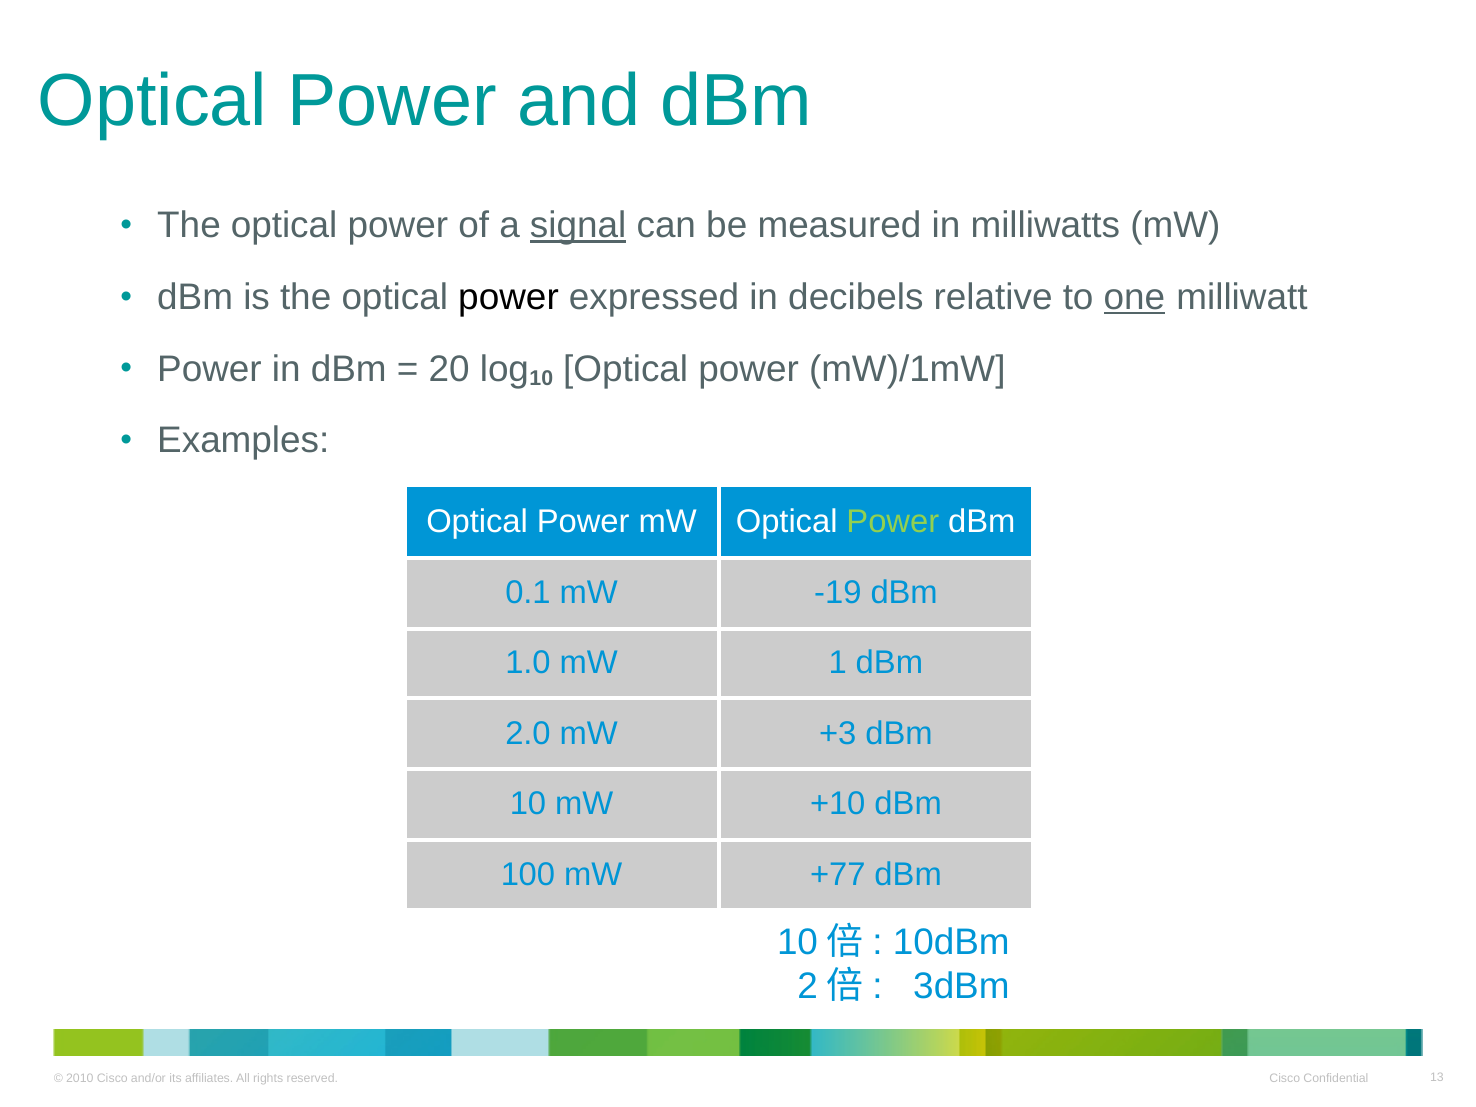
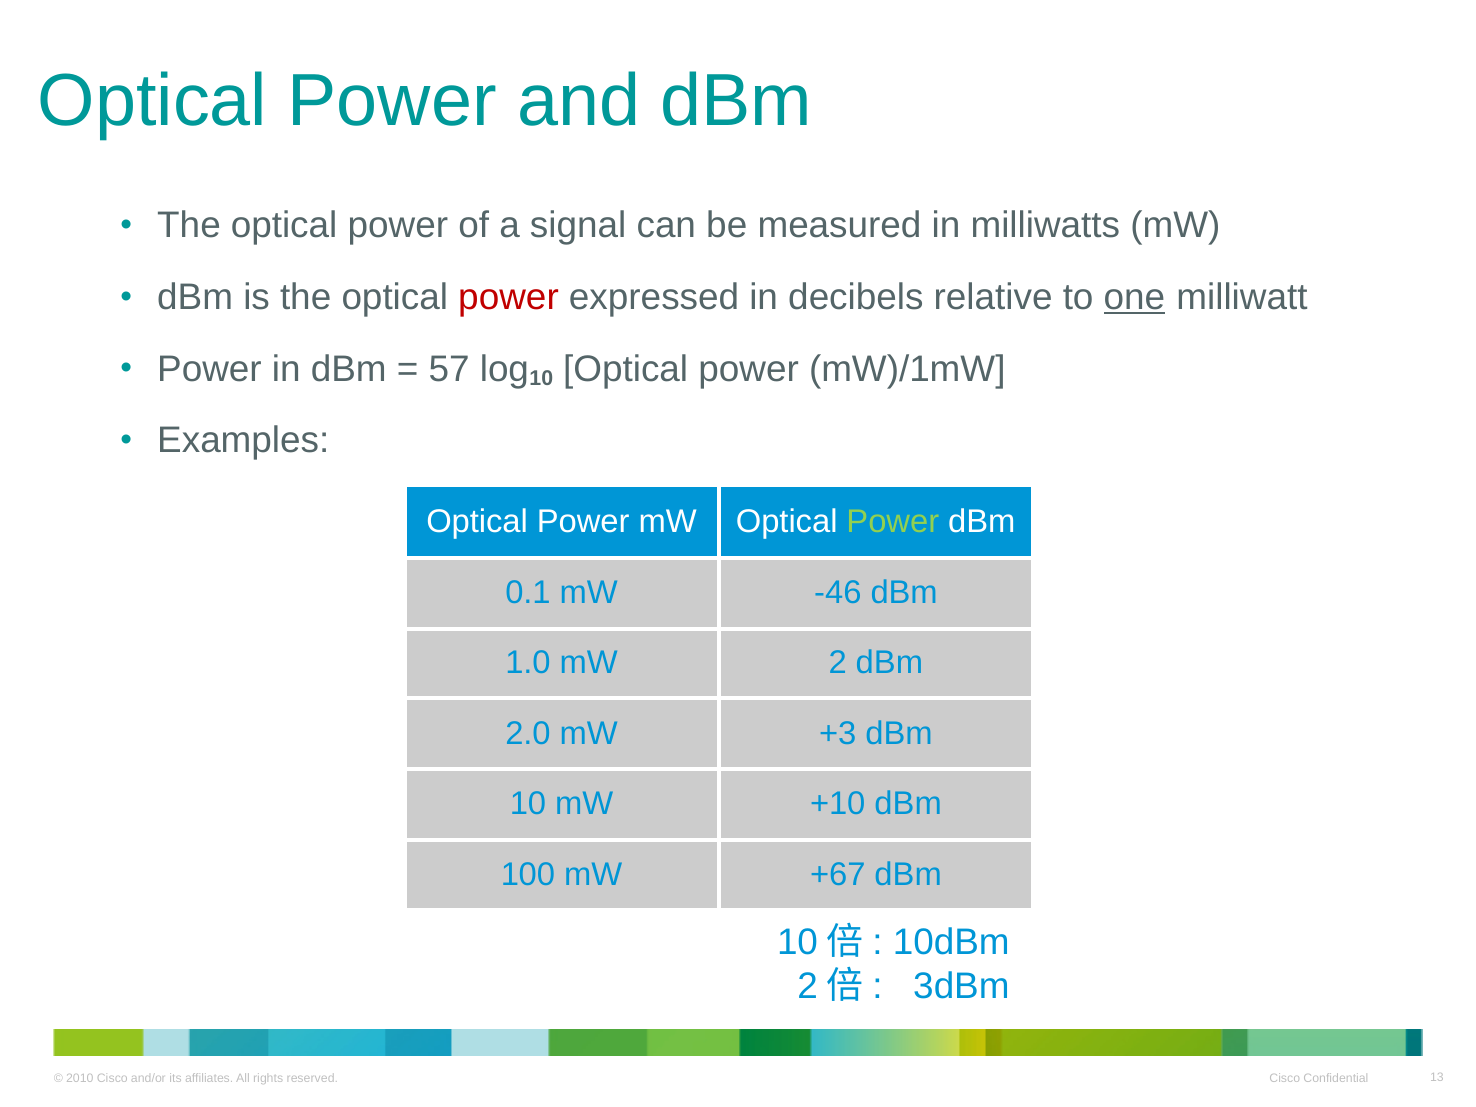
signal underline: present -> none (578, 226)
power colour: black -> red (509, 297)
20: 20 -> 57 (449, 369)
-19: -19 -> -46 (838, 593)
1: 1 -> 2 (838, 663)
+77: +77 -> +67 (838, 874)
